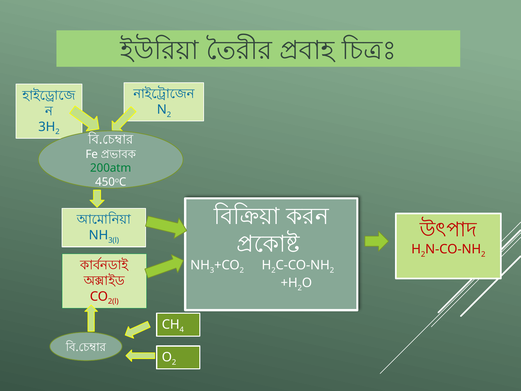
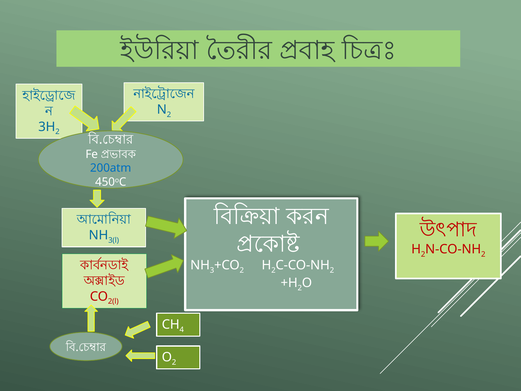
200atm colour: green -> blue (111, 168)
